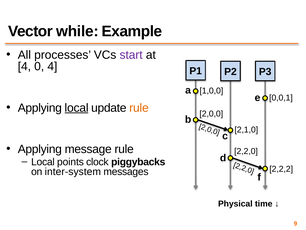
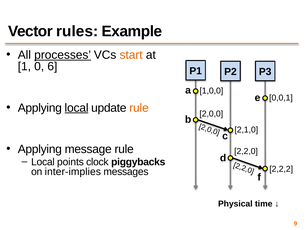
while: while -> rules (77, 31)
processes underline: none -> present (63, 55)
start colour: purple -> orange (131, 55)
4: 4 -> 1 (24, 66)
0 4: 4 -> 6 (52, 66)
inter-system: inter-system -> inter-implies (73, 171)
